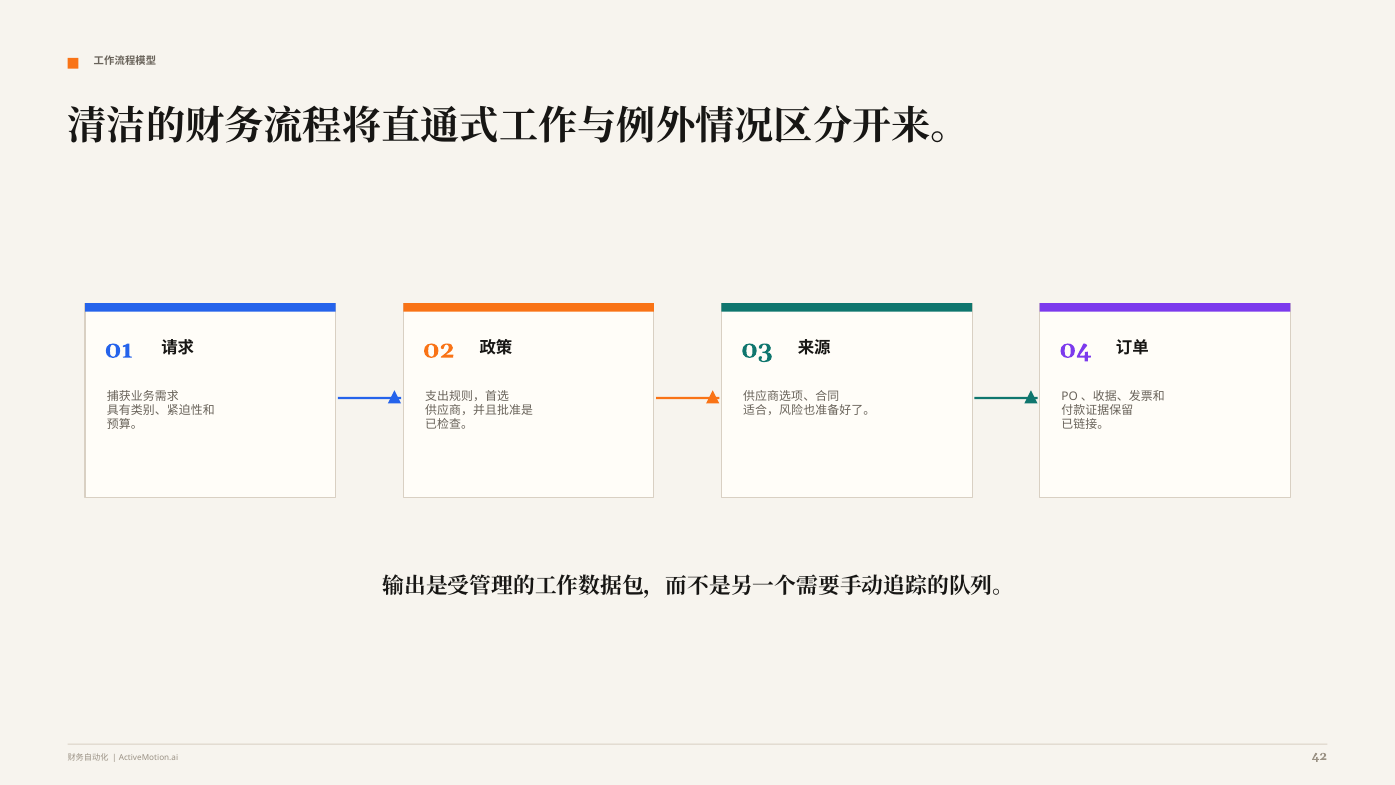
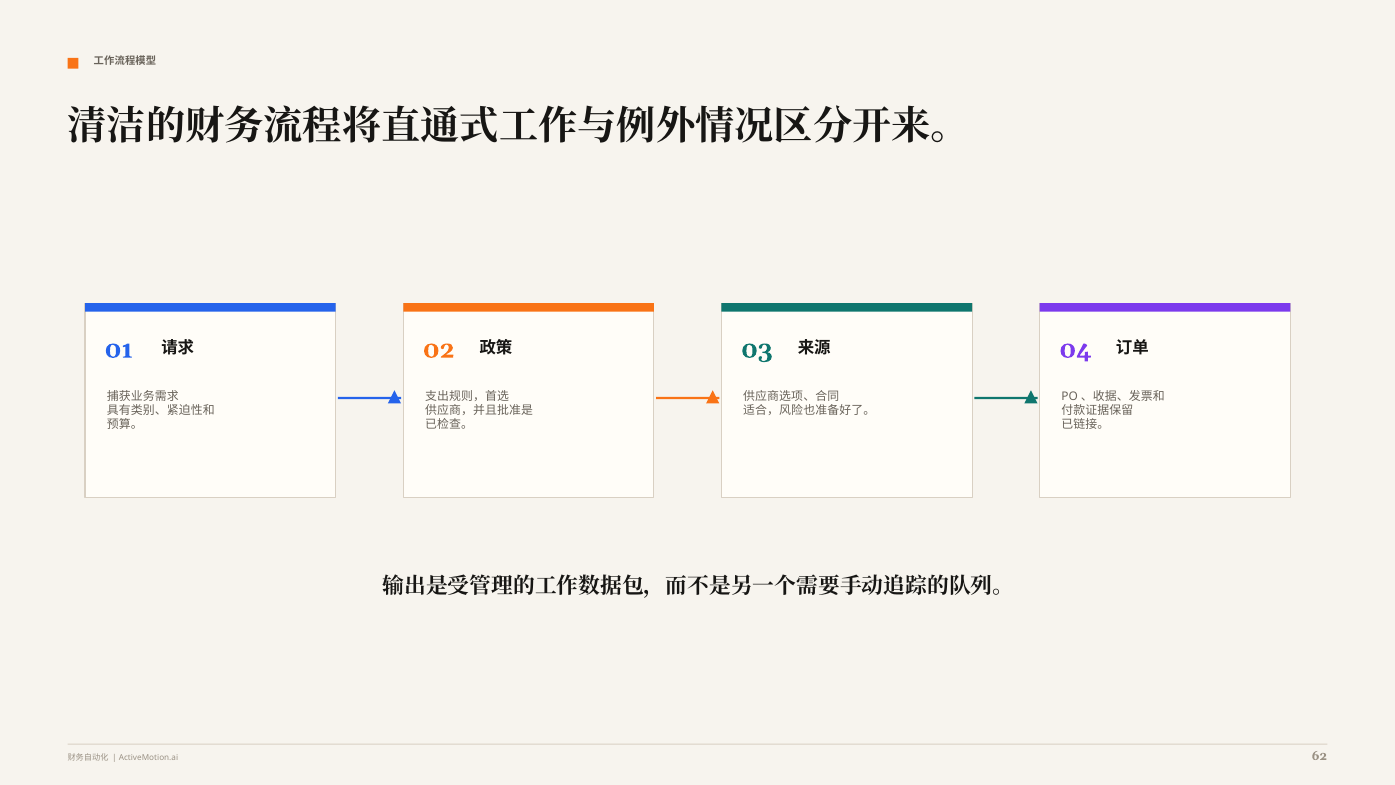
42: 42 -> 62 (1319, 756)
